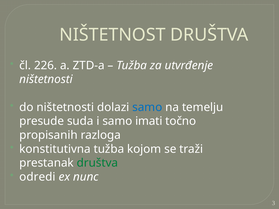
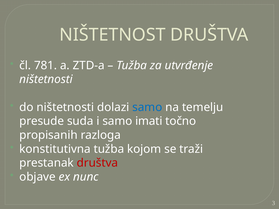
226: 226 -> 781 (46, 65)
društva colour: green -> red (97, 163)
odredi: odredi -> objave (38, 177)
